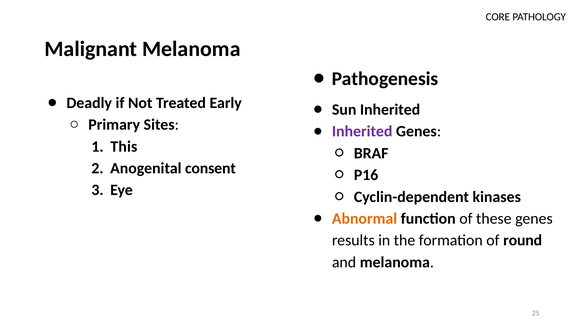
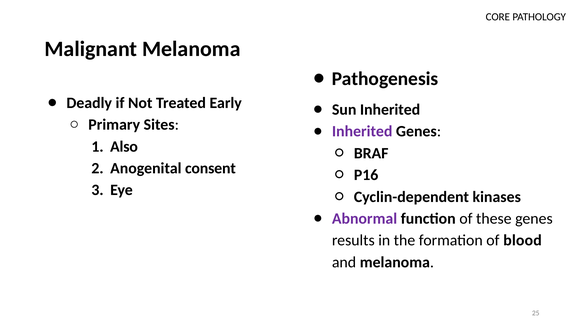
This: This -> Also (124, 147)
Abnormal colour: orange -> purple (365, 219)
round: round -> blood (523, 241)
